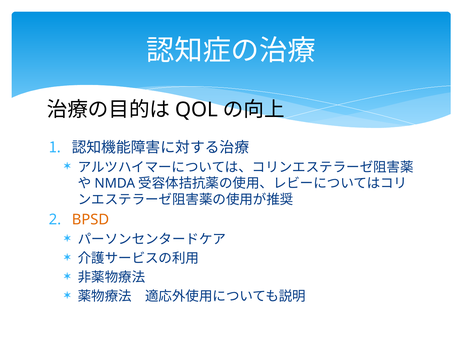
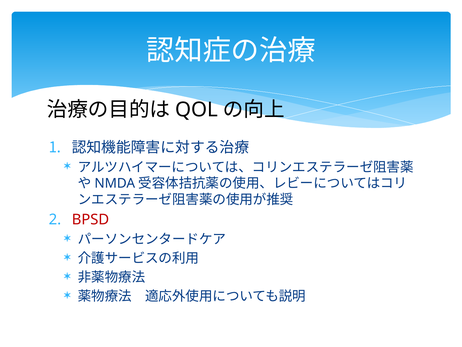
BPSD colour: orange -> red (90, 219)
